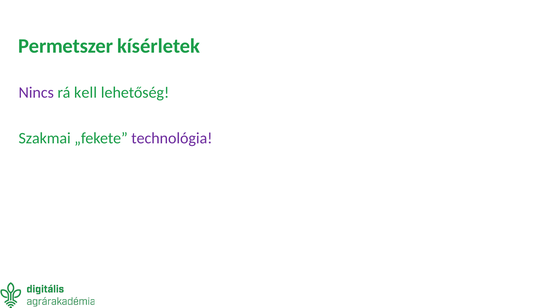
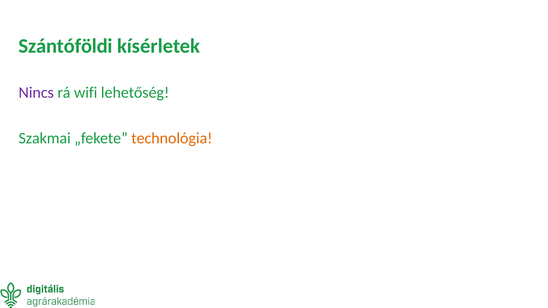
Permetszer: Permetszer -> Szántóföldi (66, 46)
kell: kell -> wifi (86, 93)
technológia colour: purple -> orange (172, 138)
